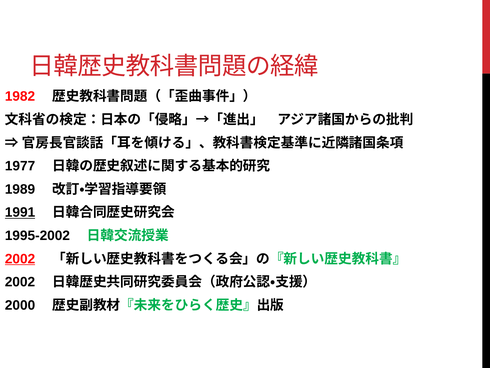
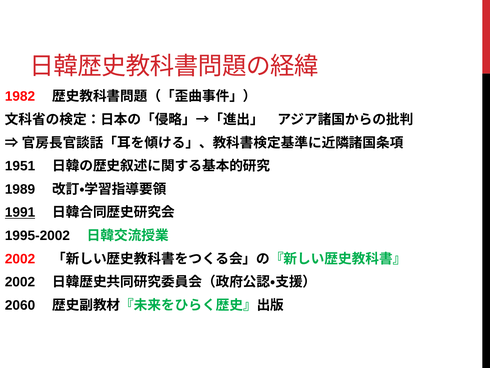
1977: 1977 -> 1951 (20, 166)
2002 underline: present -> none (20, 259)
2000: 2000 -> 2060 (20, 305)
